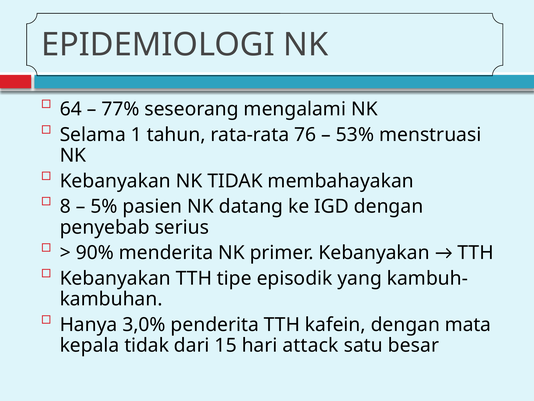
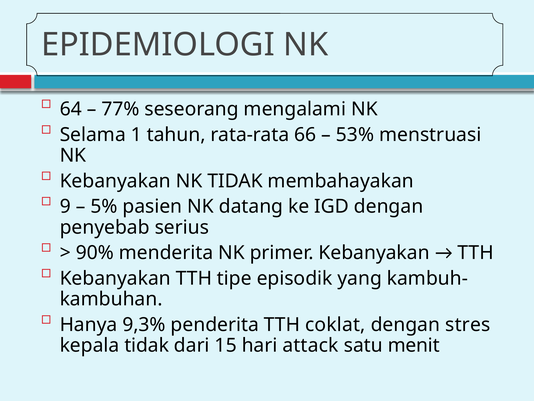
76: 76 -> 66 (305, 134)
8: 8 -> 9 (65, 206)
3,0%: 3,0% -> 9,3% (144, 324)
kafein: kafein -> coklat (335, 324)
mata: mata -> stres (468, 324)
besar: besar -> menit (414, 345)
